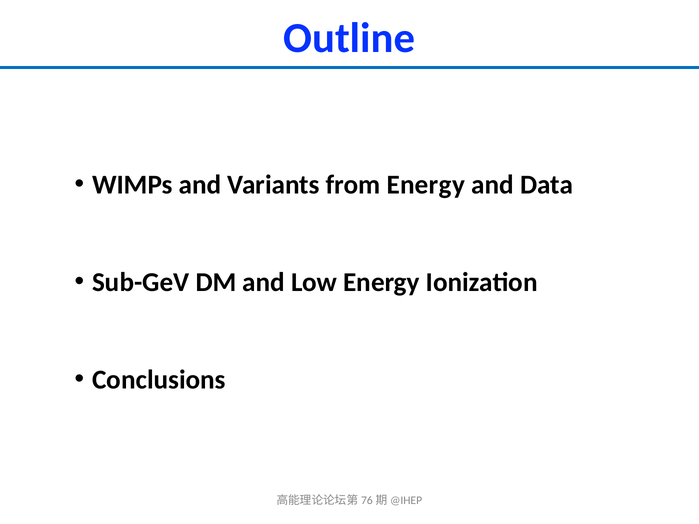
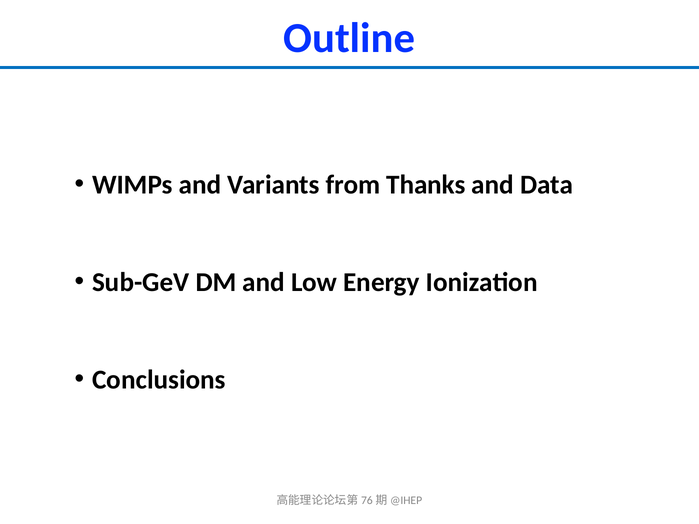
from Energy: Energy -> Thanks (426, 185)
